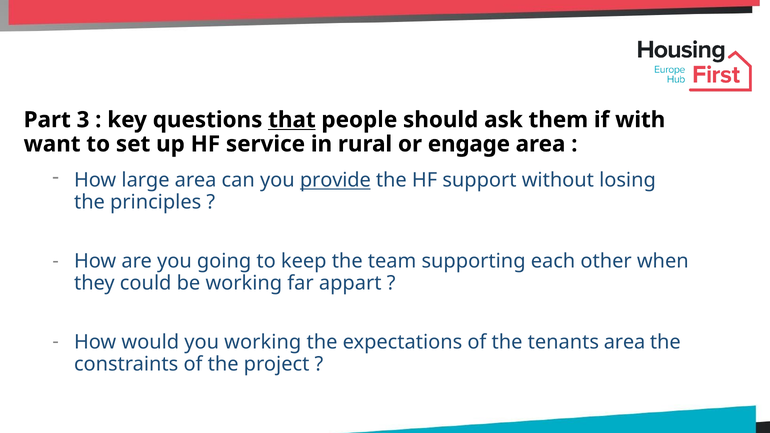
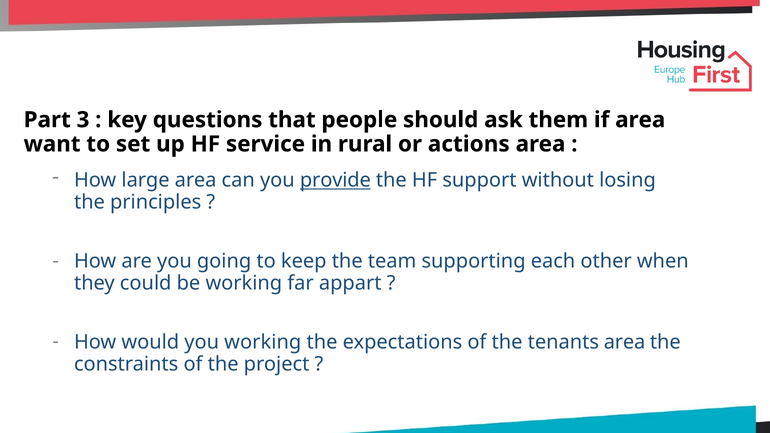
that underline: present -> none (292, 120)
if with: with -> area (640, 120)
engage: engage -> actions (469, 144)
